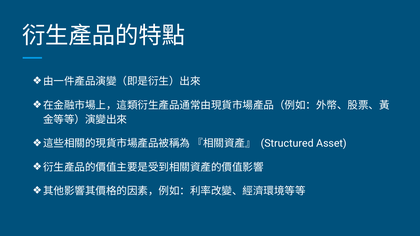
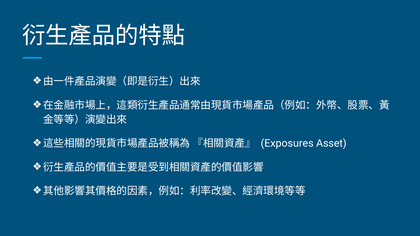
Structured: Structured -> Exposures (287, 144)
